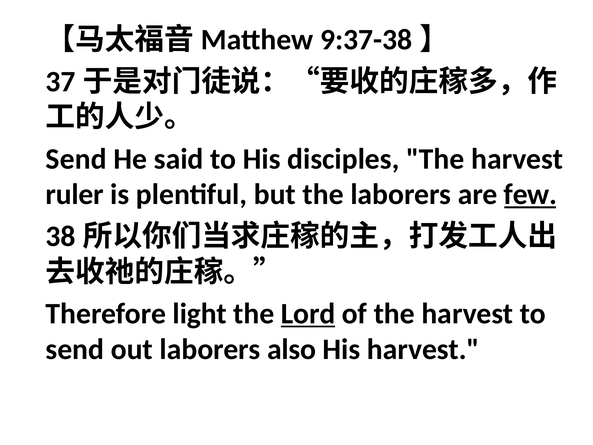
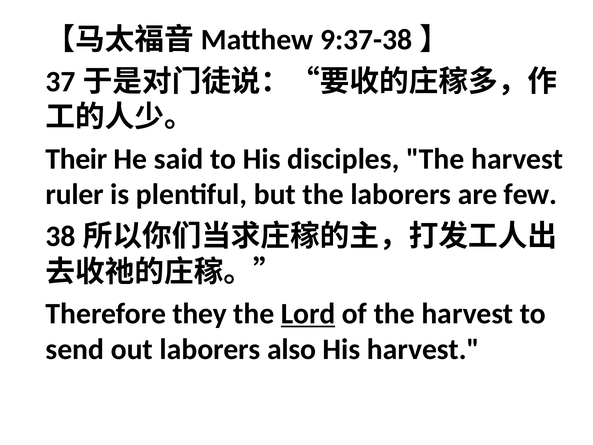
Send: Send -> Their (76, 159)
few underline: present -> none (530, 194)
light: light -> they (200, 314)
